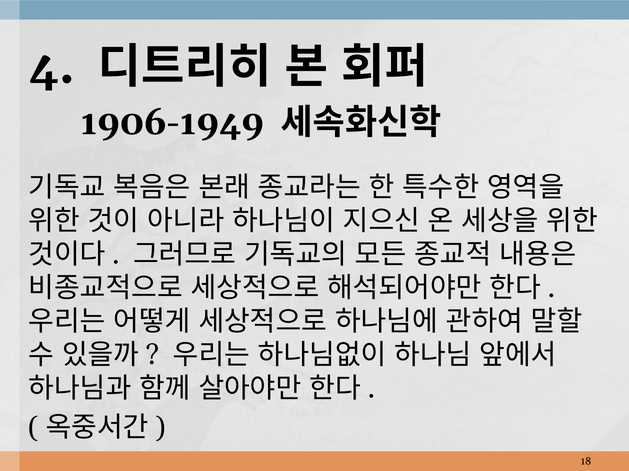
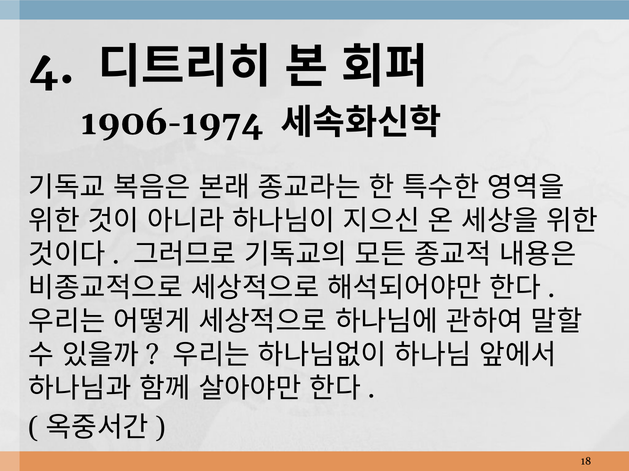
1906-1949: 1906-1949 -> 1906-1974 (172, 123)
